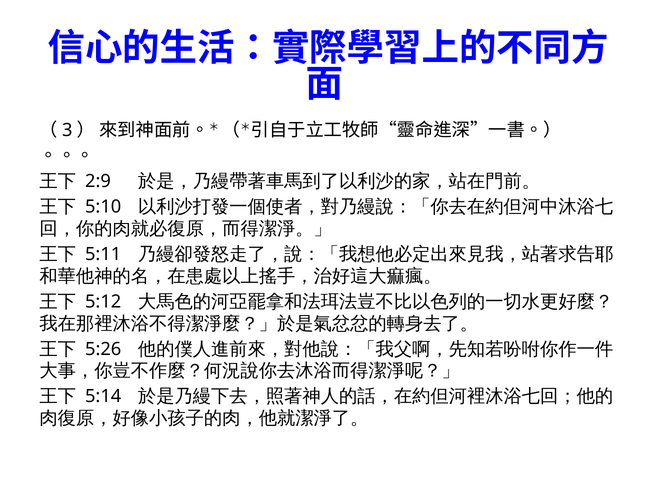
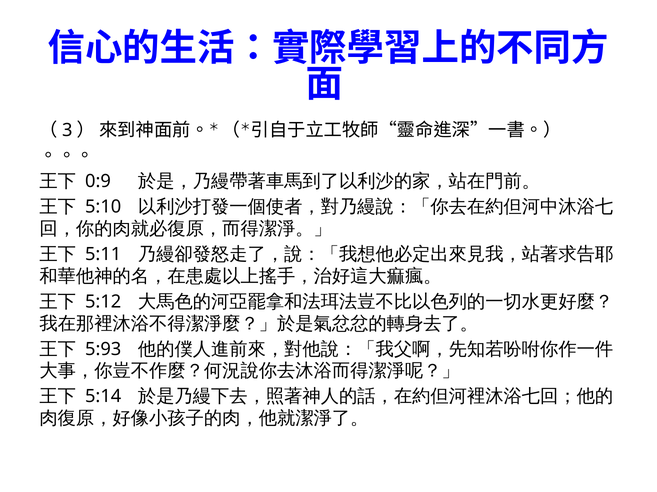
2:9: 2:9 -> 0:9 (98, 182)
5:26: 5:26 -> 5:93 (103, 350)
